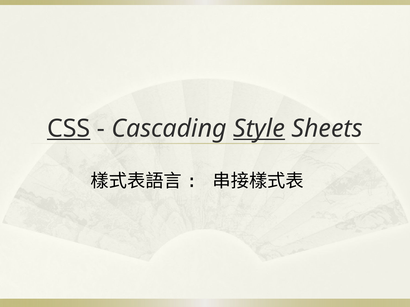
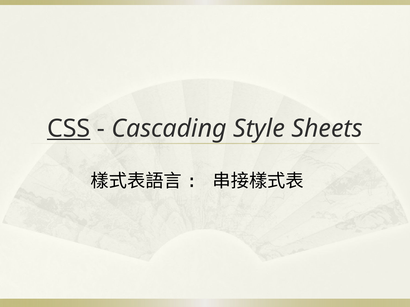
Style underline: present -> none (259, 129)
